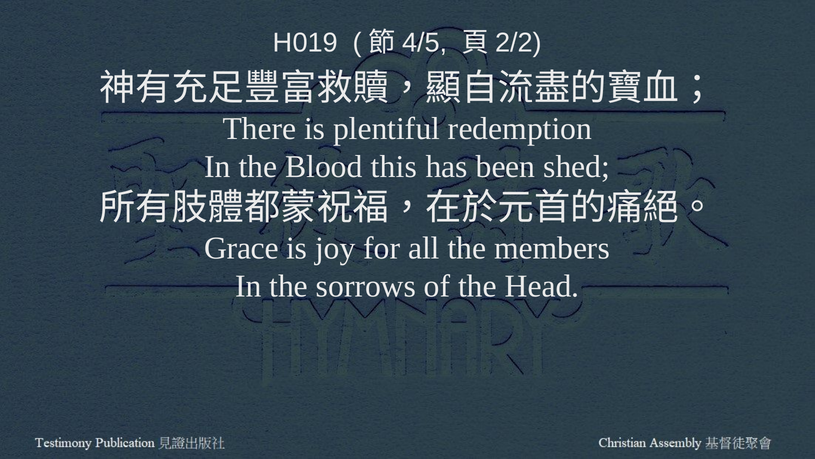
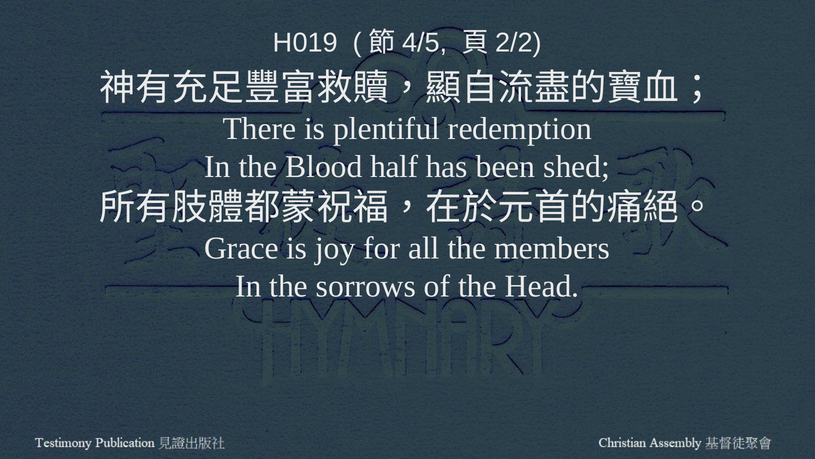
this: this -> half (394, 167)
